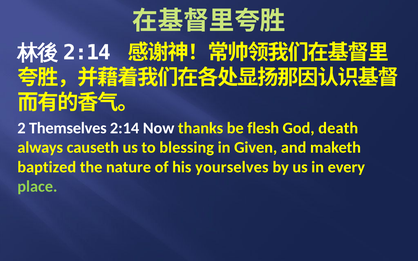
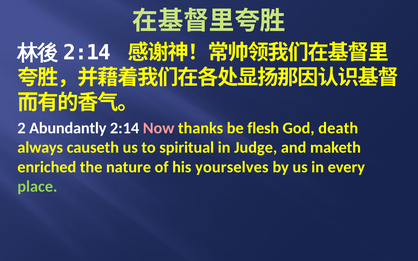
Themselves: Themselves -> Abundantly (68, 128)
Now colour: white -> pink (159, 128)
blessing: blessing -> spiritual (187, 148)
Given: Given -> Judge (256, 148)
baptized: baptized -> enriched (47, 167)
